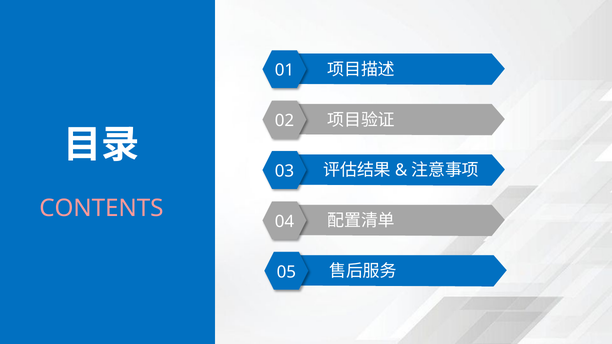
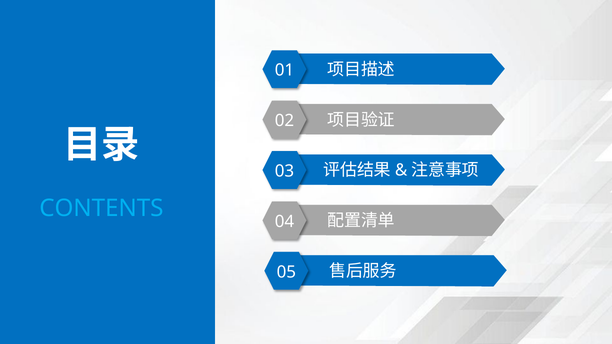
CONTENTS colour: pink -> light blue (101, 208)
